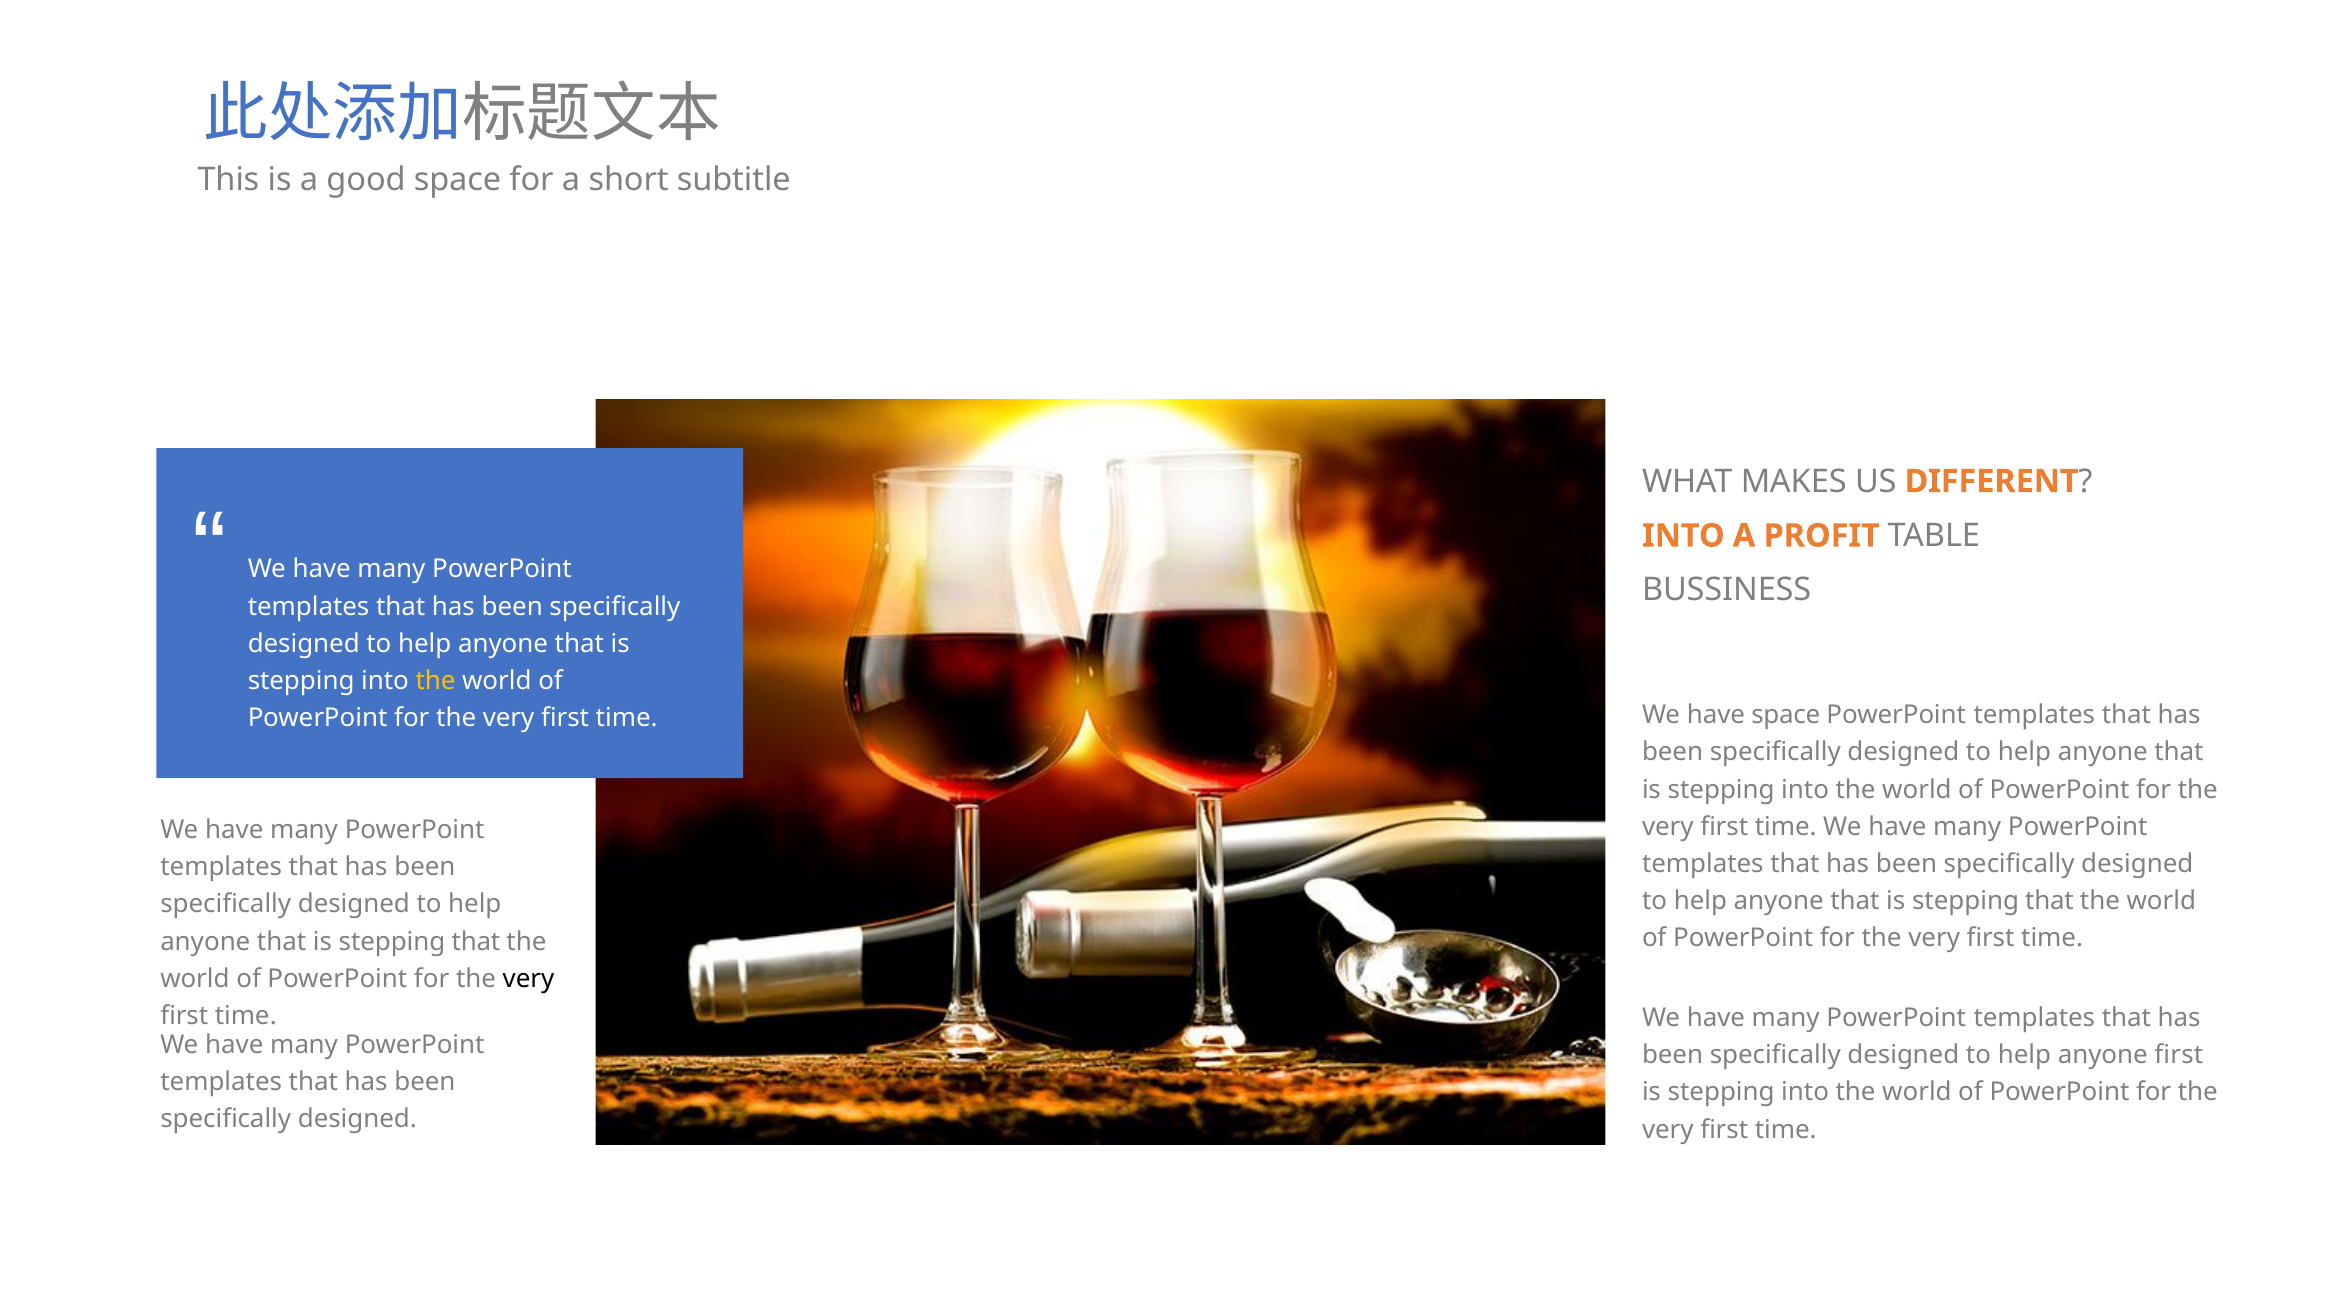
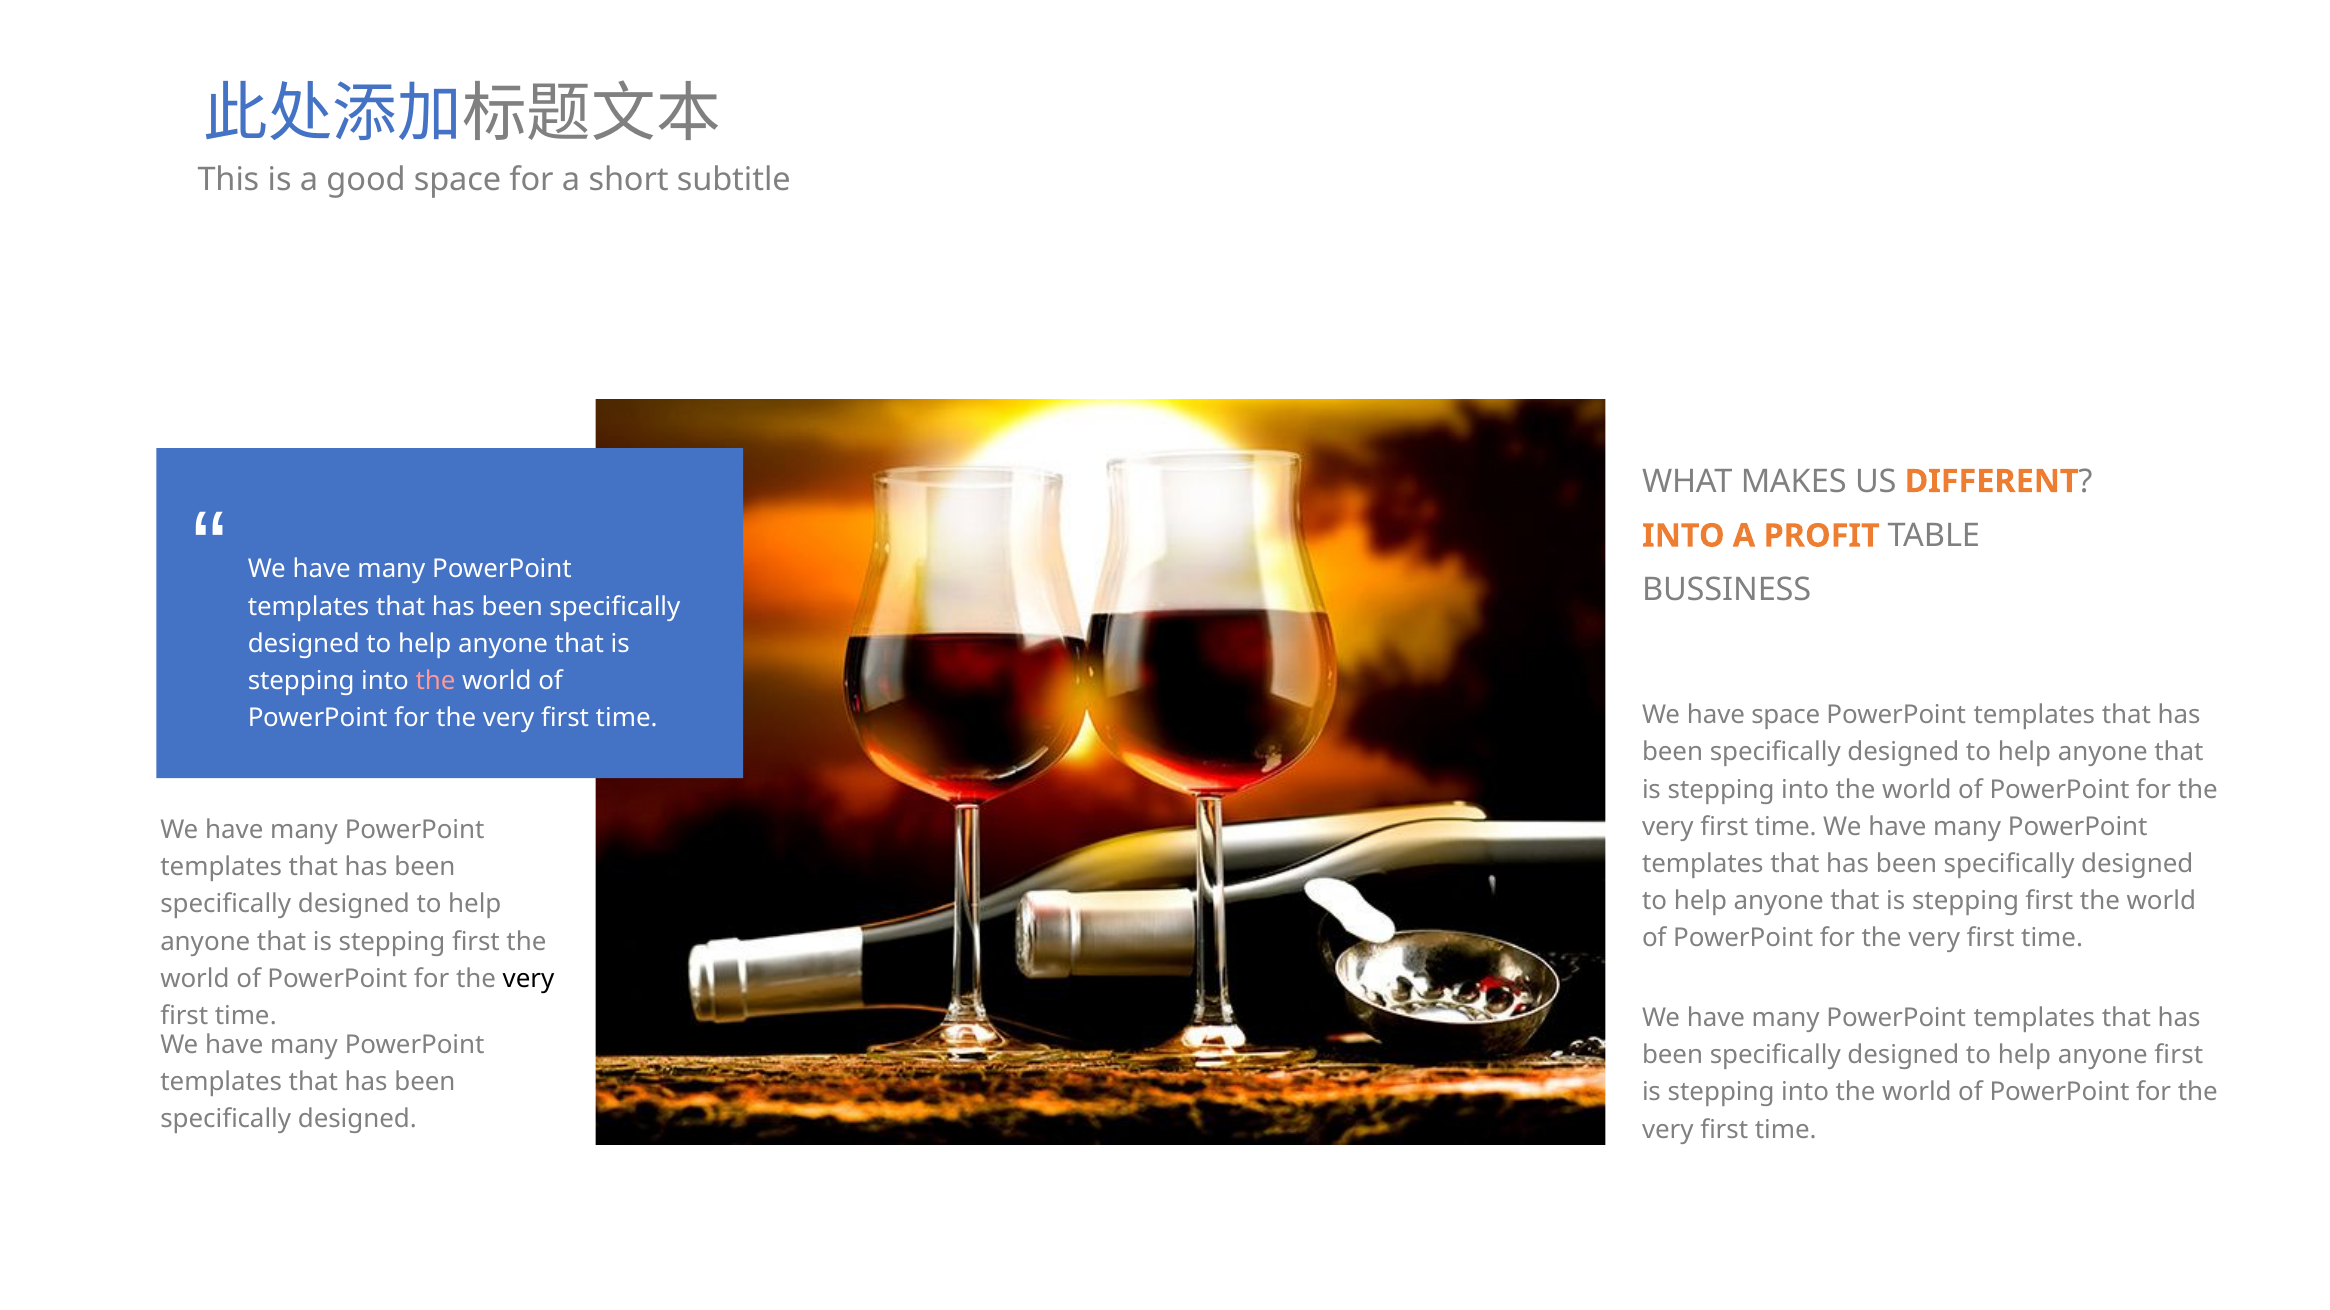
the colour: yellow -> pink (436, 681)
that: that -> first (2049, 902)
that: that -> first (476, 942)
